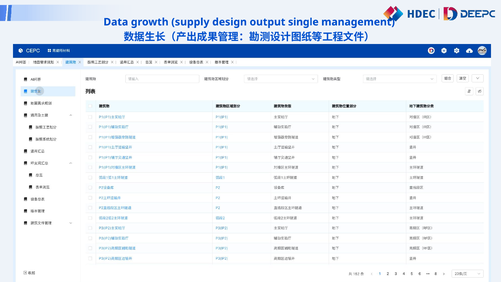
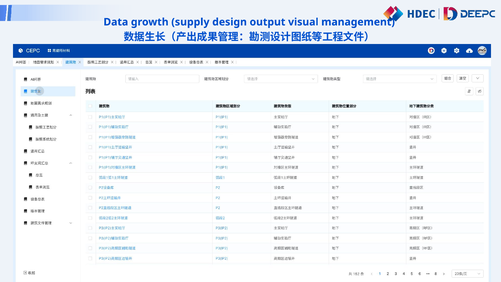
single: single -> visual (303, 22)
